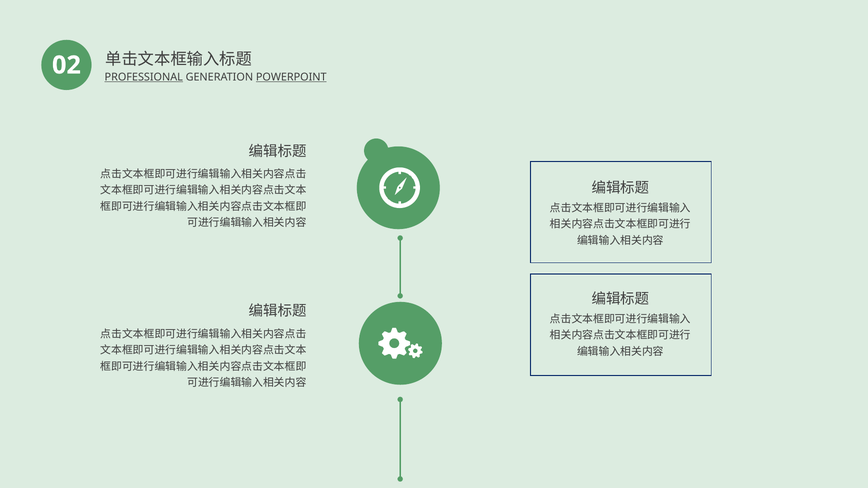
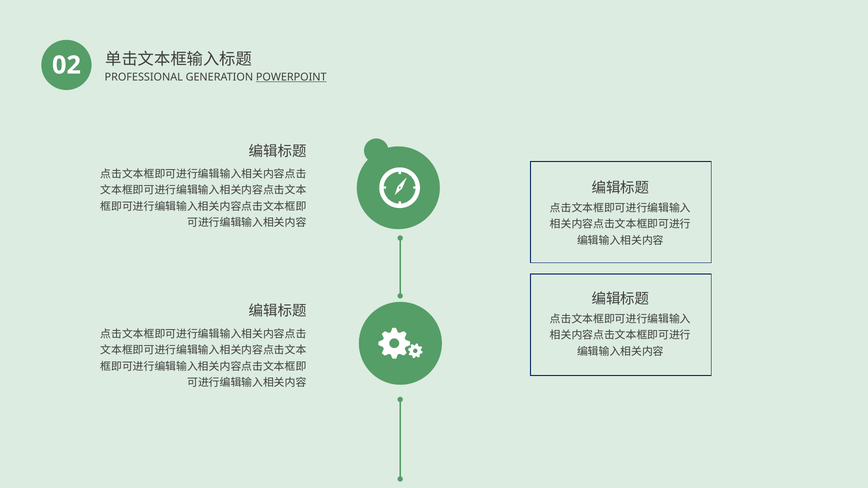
PROFESSIONAL underline: present -> none (144, 77)
